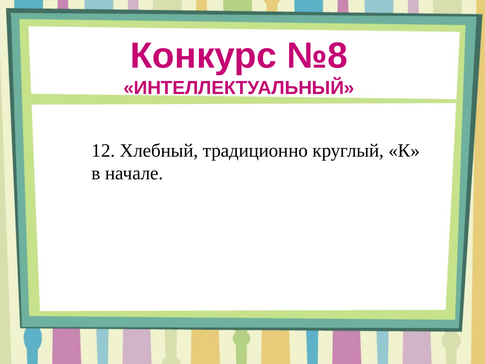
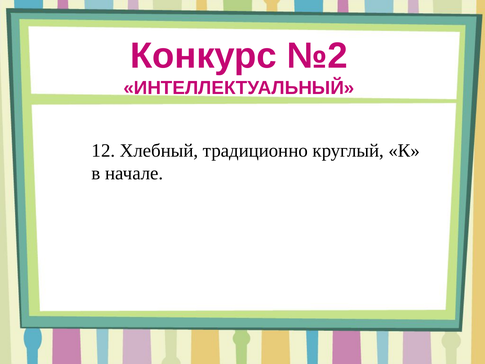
№8: №8 -> №2 (317, 56)
